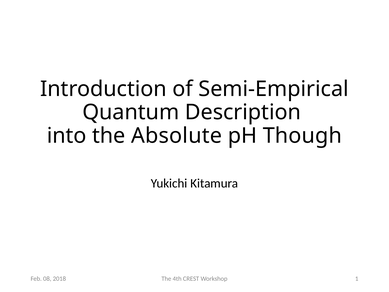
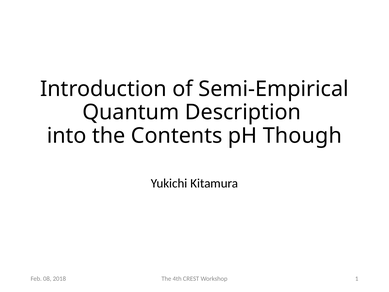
Absolute: Absolute -> Contents (177, 136)
